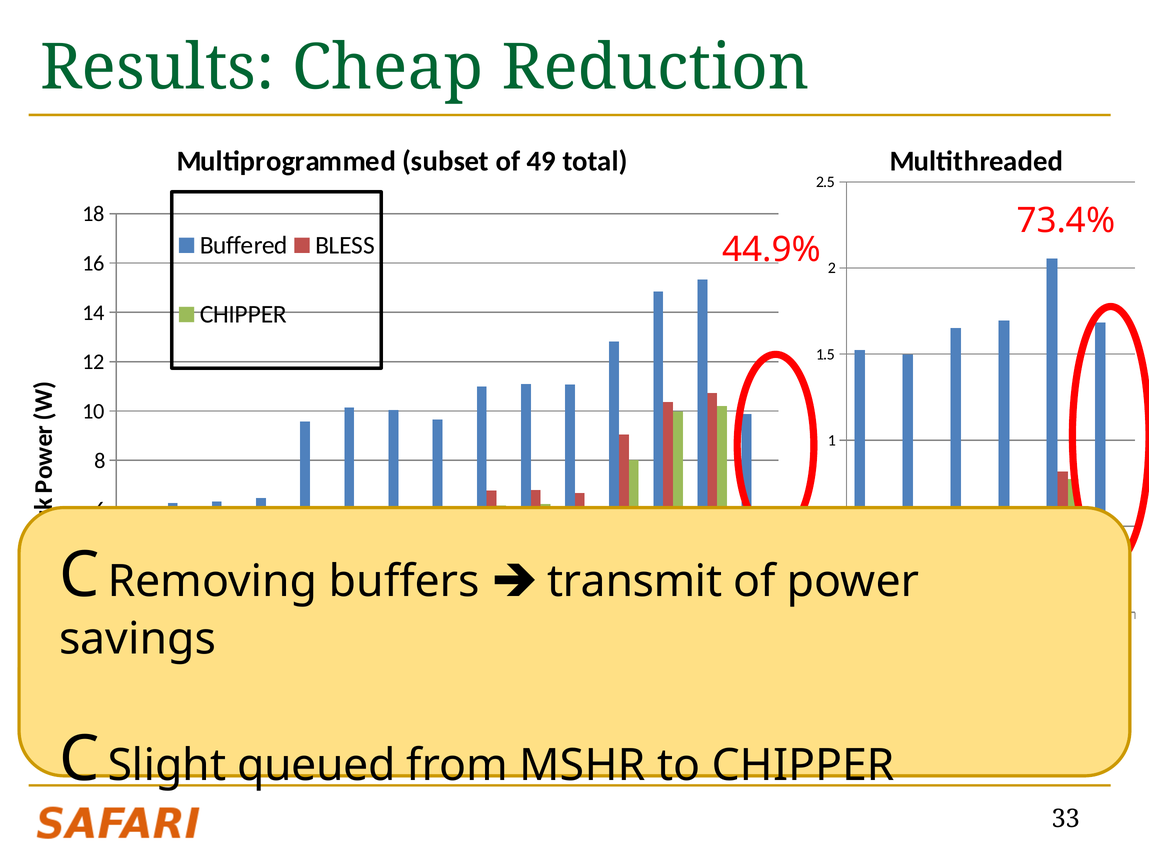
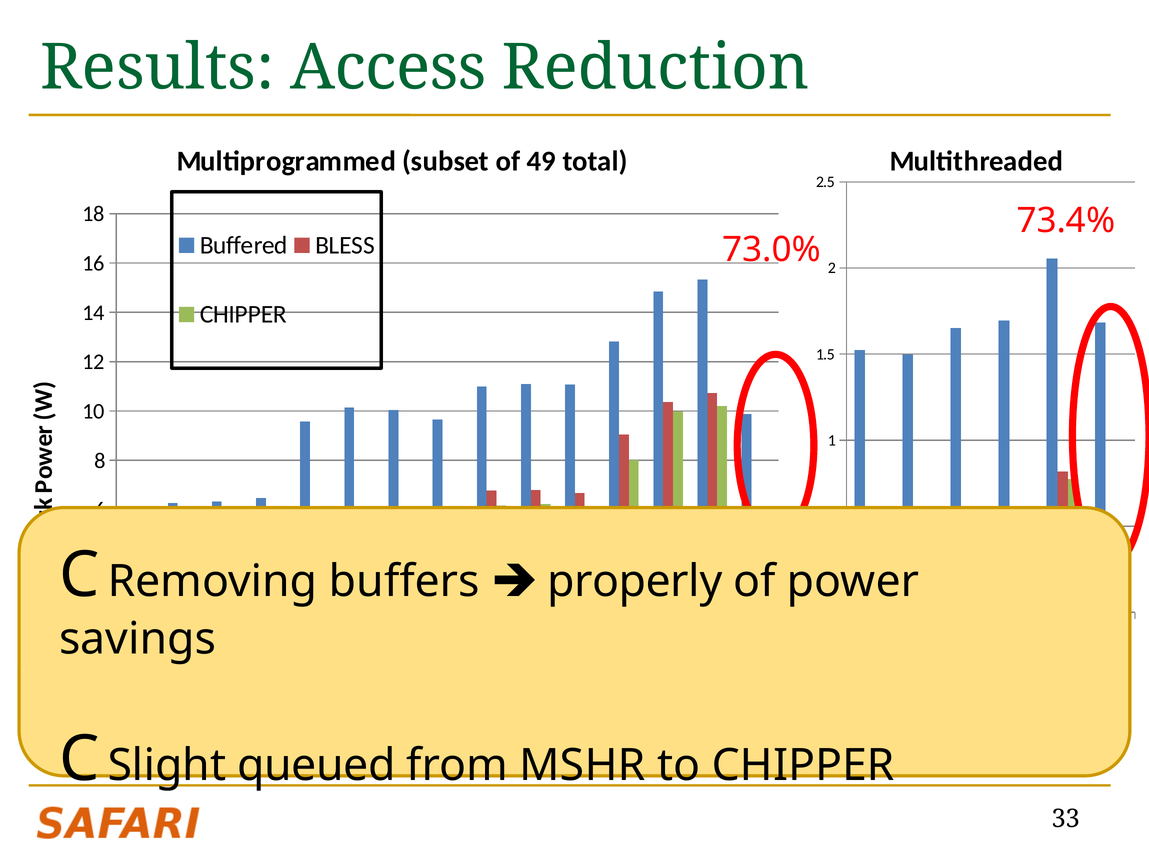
Cheap: Cheap -> Access (388, 68)
44.9%: 44.9% -> 73.0% (772, 249)
transmit: transmit -> properly (635, 581)
